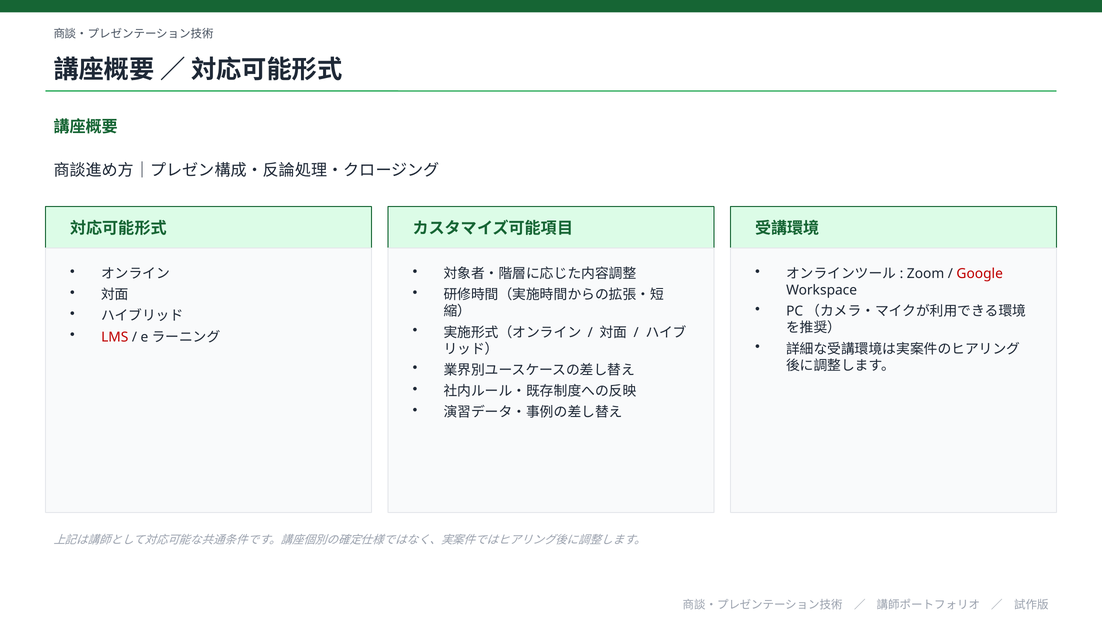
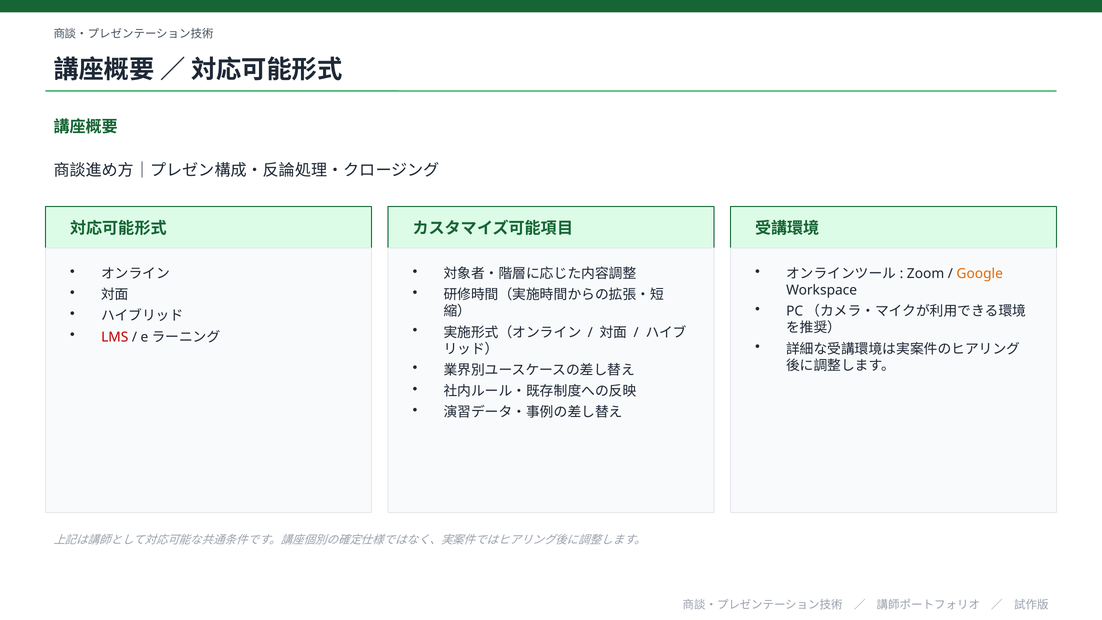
Google colour: red -> orange (980, 274)
